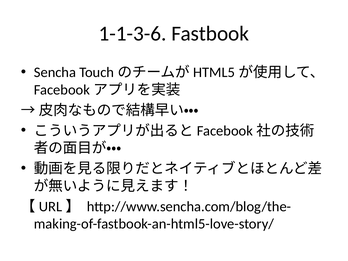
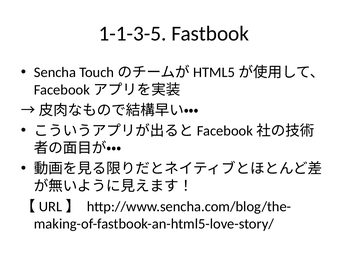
1-1-3-6: 1-1-3-6 -> 1-1-3-5 (133, 34)
